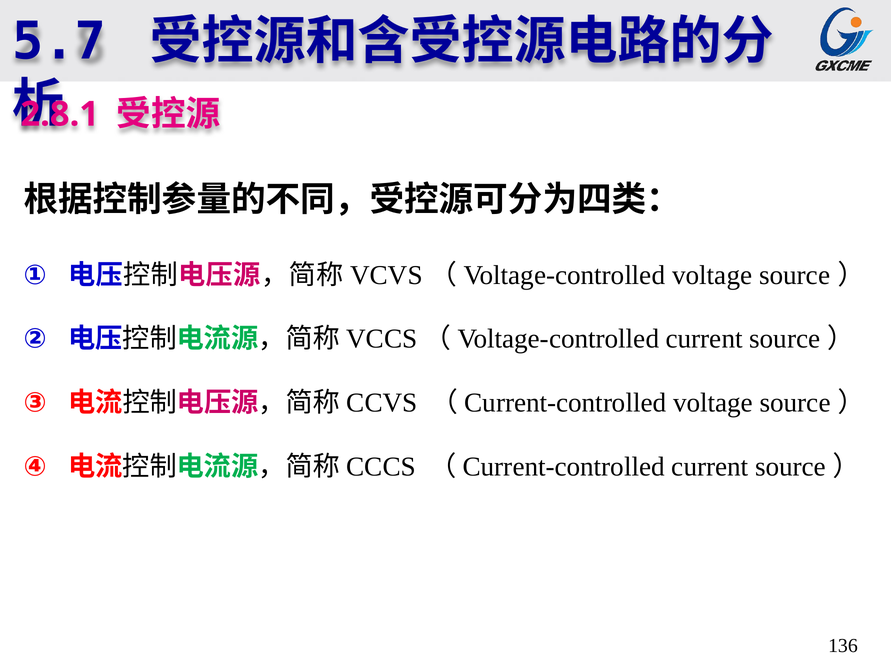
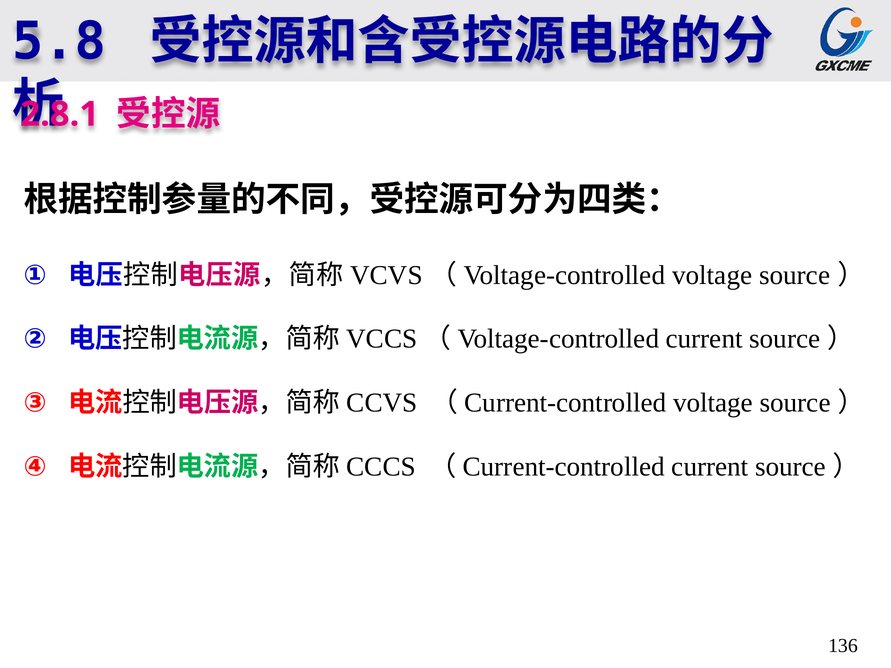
5.7: 5.7 -> 5.8 (59, 42)
